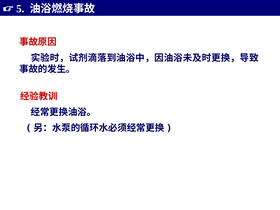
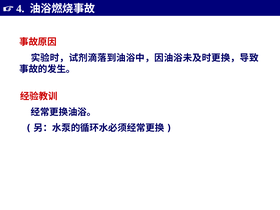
5: 5 -> 4 (20, 9)
